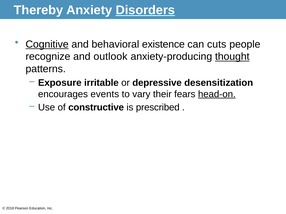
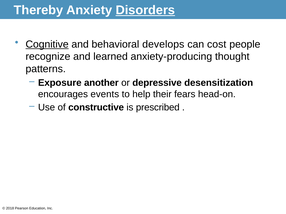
existence: existence -> develops (163, 44)
cuts: cuts -> cost (217, 44)
outlook: outlook -> learned (111, 57)
thought underline: present -> none (232, 57)
irritable: irritable -> another (101, 83)
vary: vary -> help (141, 94)
head-on underline: present -> none (217, 94)
